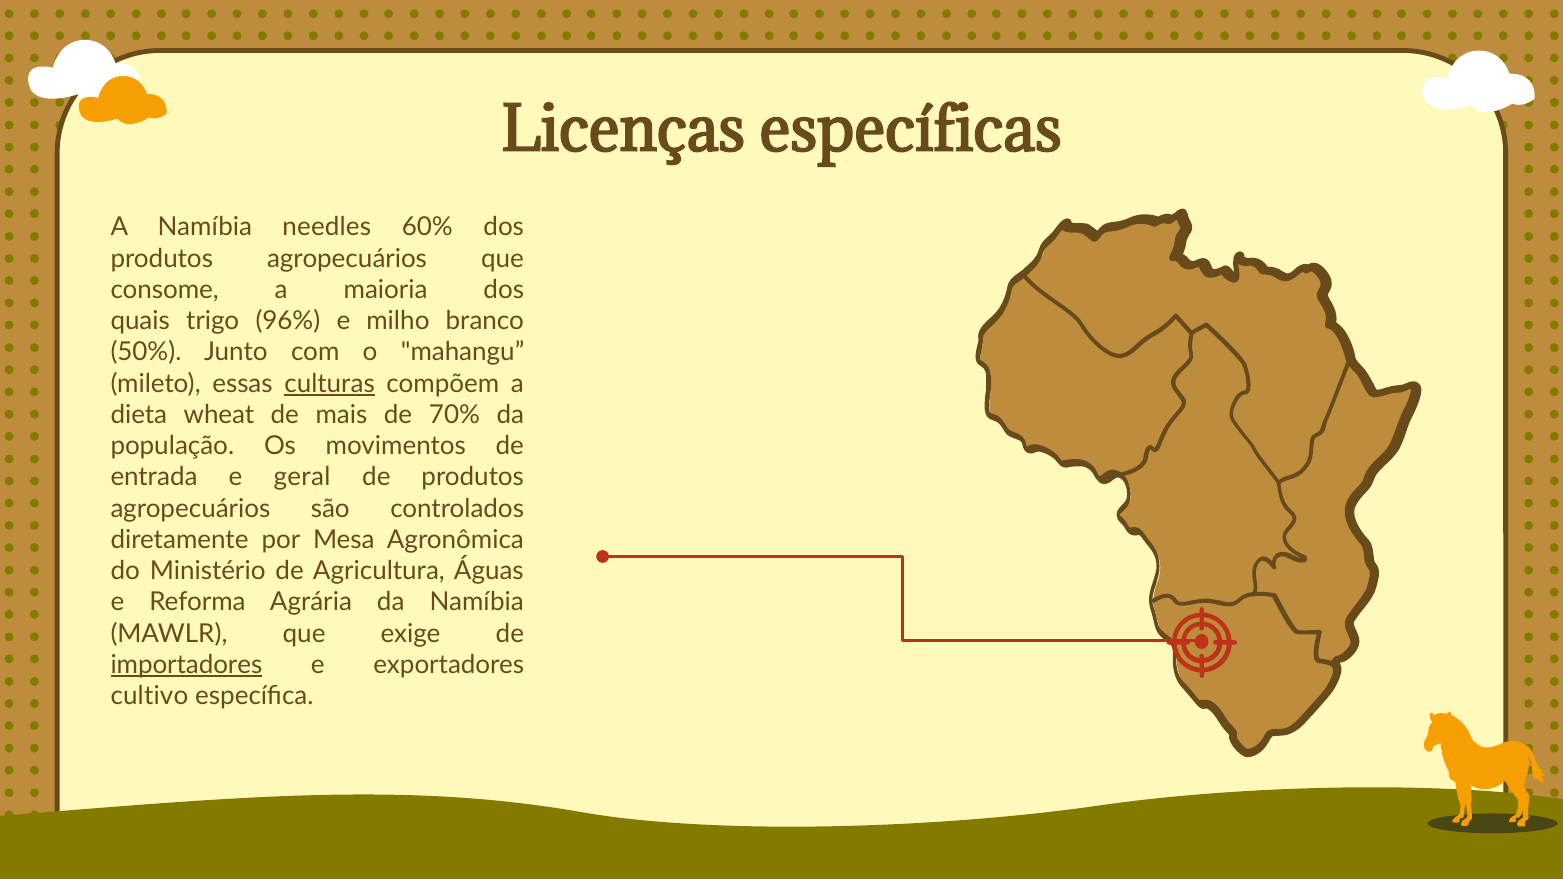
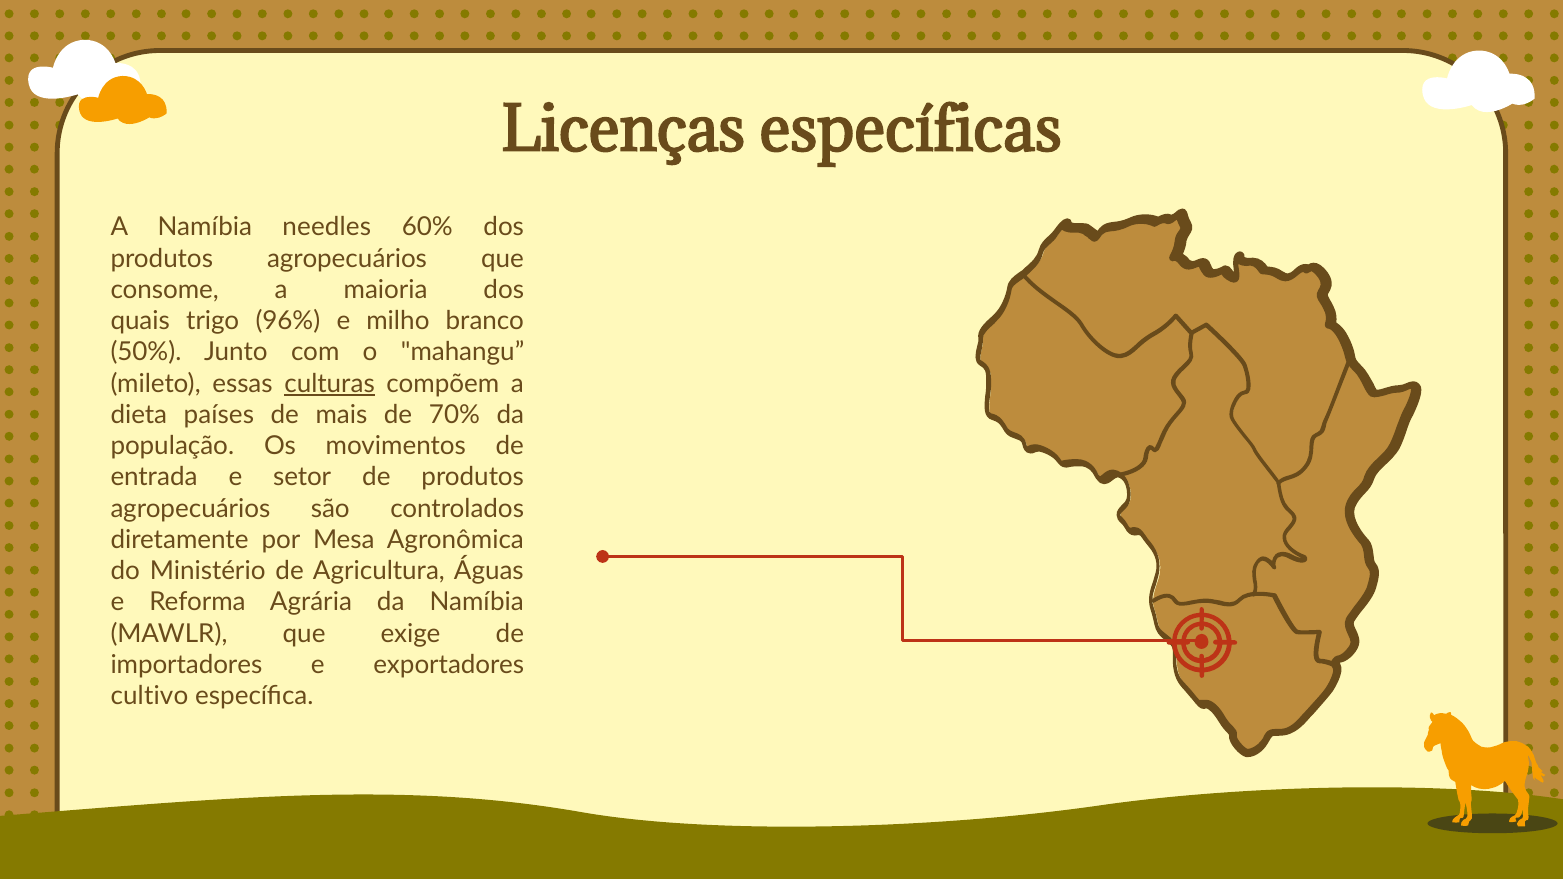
wheat: wheat -> países (219, 415)
geral: geral -> setor (302, 477)
importadores underline: present -> none (186, 665)
